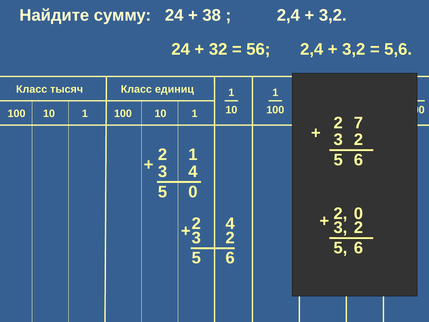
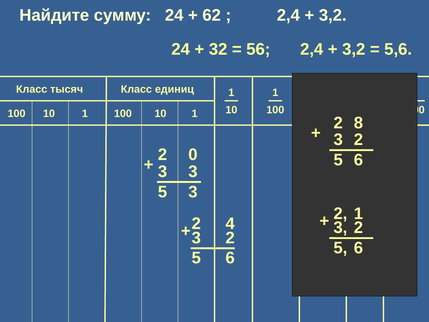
38: 38 -> 62 (212, 15)
7: 7 -> 8 (358, 123)
2 1: 1 -> 0 (193, 155)
4: 4 -> 3 (193, 171)
5 0: 0 -> 3 (193, 192)
2 0: 0 -> 1 (358, 213)
